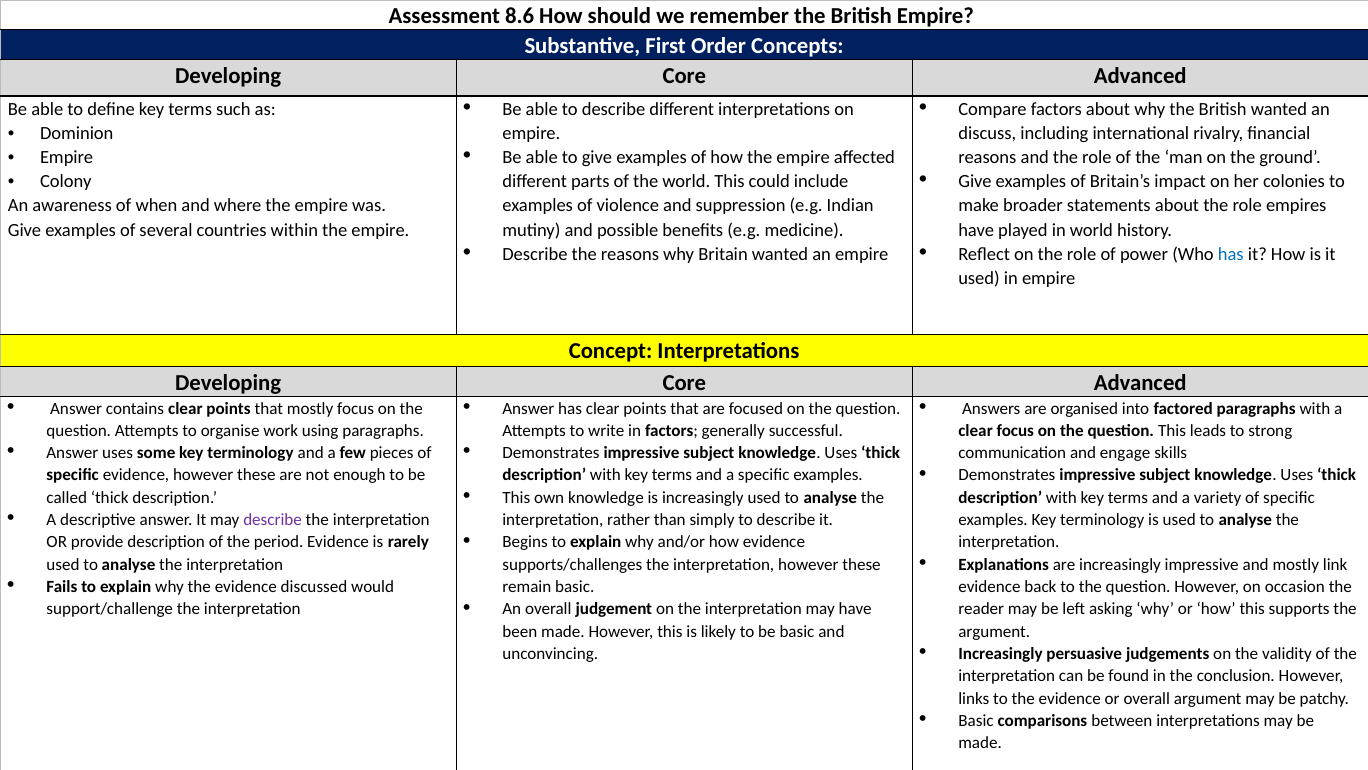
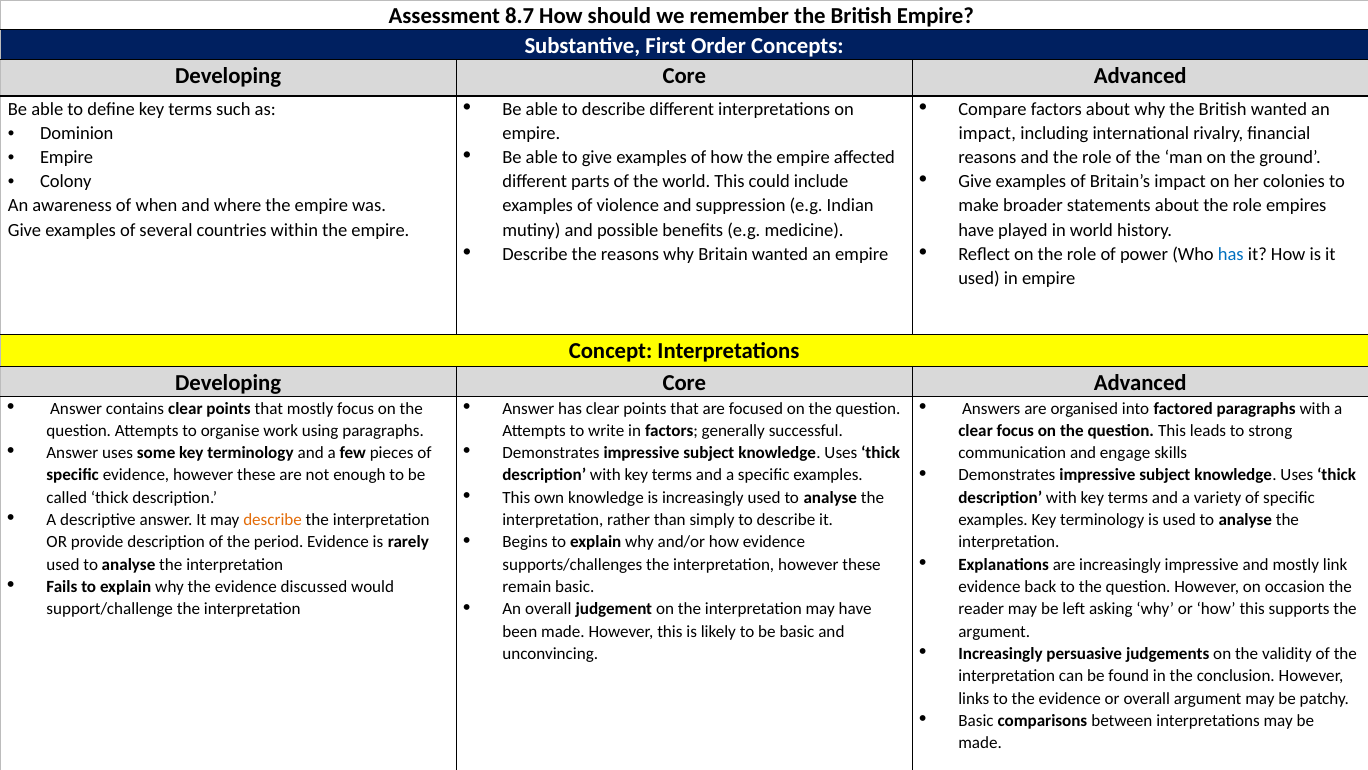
8.6: 8.6 -> 8.7 (520, 16)
discuss: discuss -> impact (987, 133)
describe colour: purple -> orange (273, 520)
